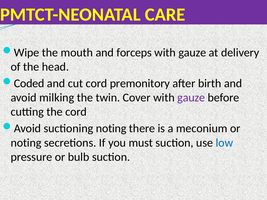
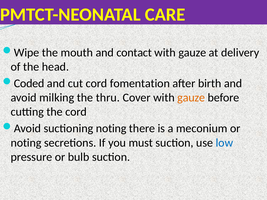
forceps: forceps -> contact (134, 53)
premonitory: premonitory -> fomentation (140, 83)
twin: twin -> thru (108, 98)
gauze colour: purple -> orange (191, 98)
